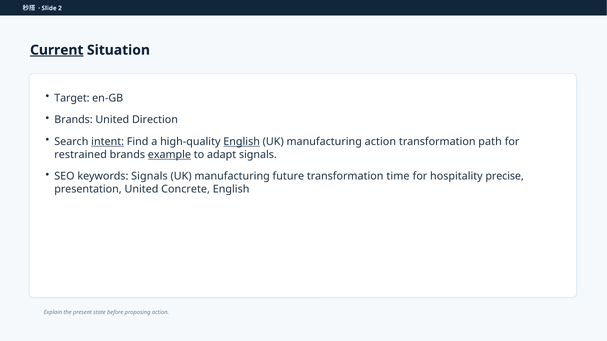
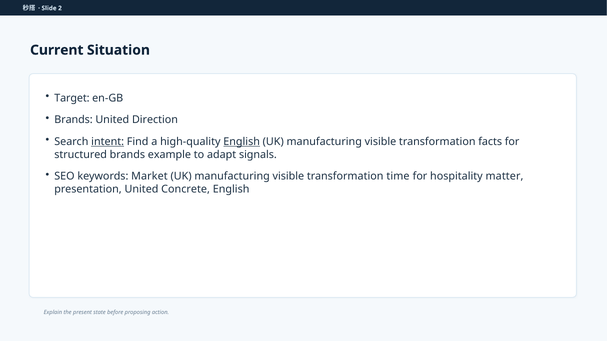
Current underline: present -> none (57, 50)
action: action -> visible (380, 142)
path: path -> facts (490, 142)
restrained: restrained -> structured (81, 155)
example underline: present -> none (169, 155)
keywords Signals: Signals -> Market (149, 176)
future: future -> visible (288, 176)
precise: precise -> matter (505, 176)
